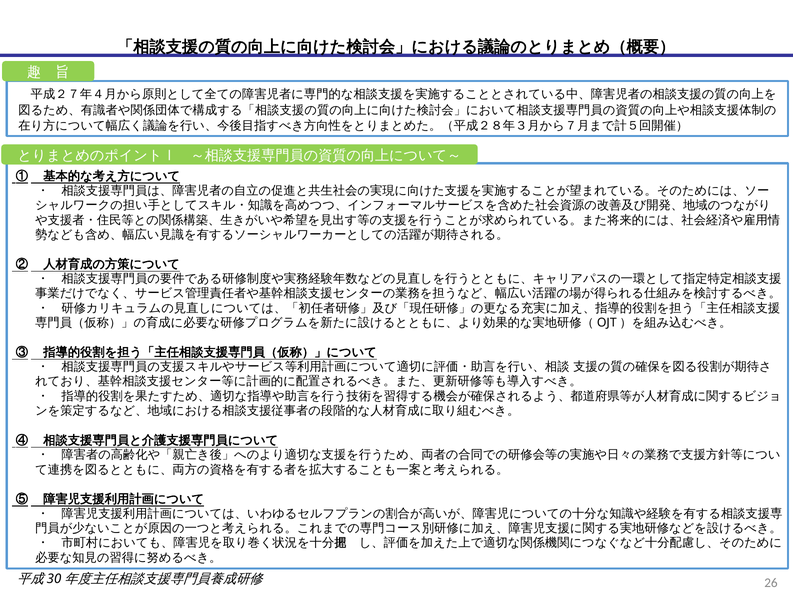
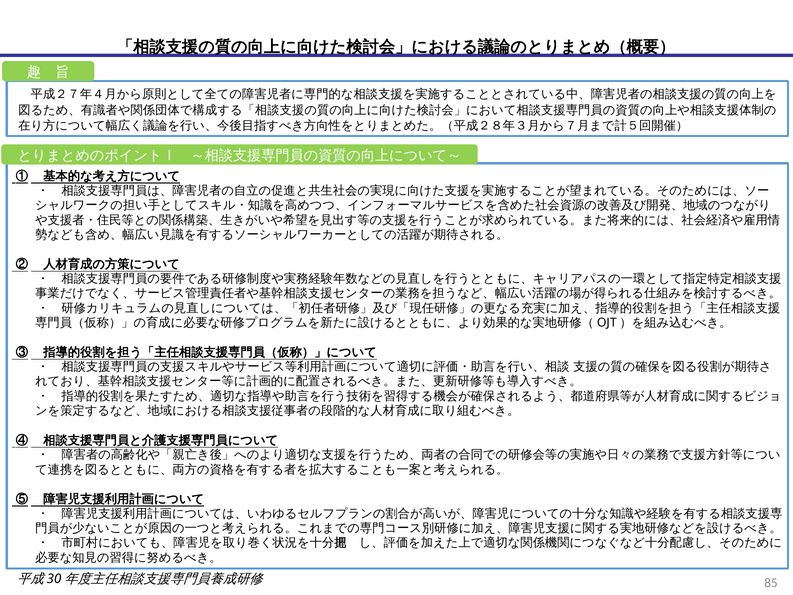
26: 26 -> 85 (771, 582)
